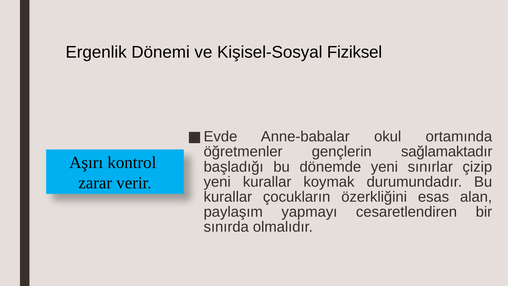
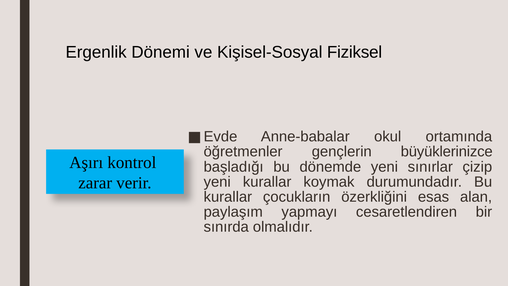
sağlamaktadır: sağlamaktadır -> büyüklerinizce (447, 152)
